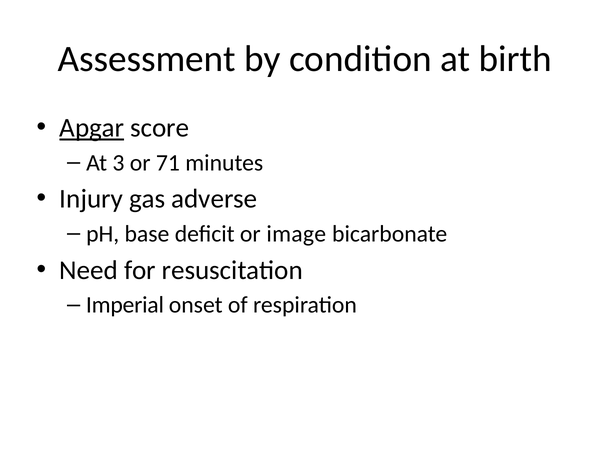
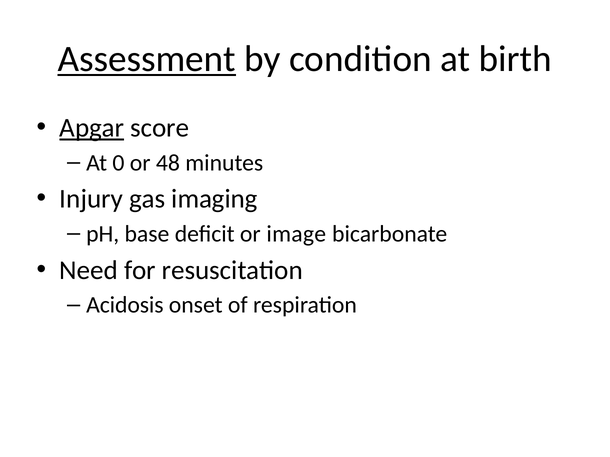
Assessment underline: none -> present (147, 59)
3: 3 -> 0 (118, 163)
71: 71 -> 48 (168, 163)
adverse: adverse -> imaging (214, 199)
Imperial: Imperial -> Acidosis (125, 305)
